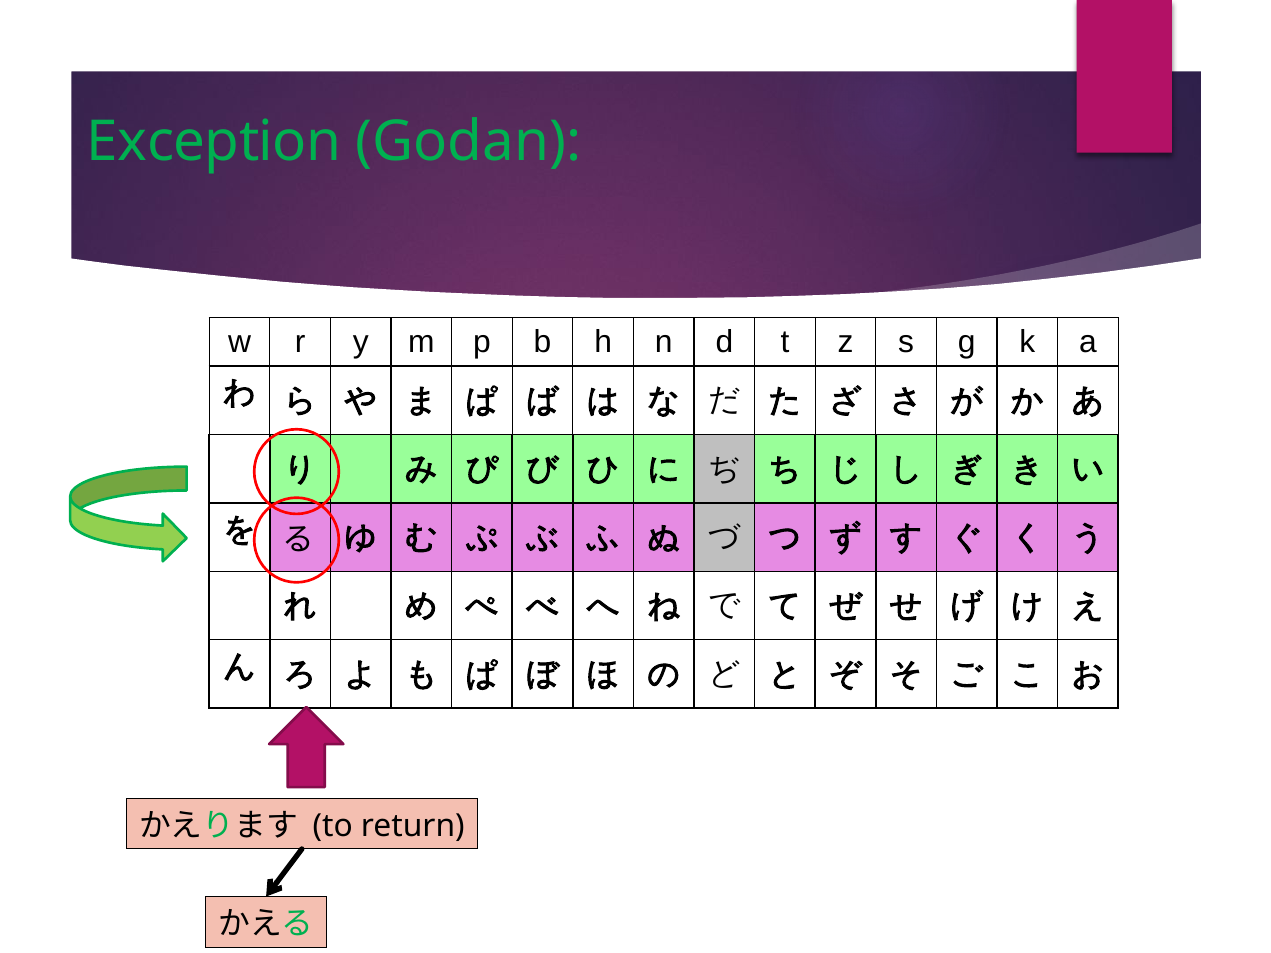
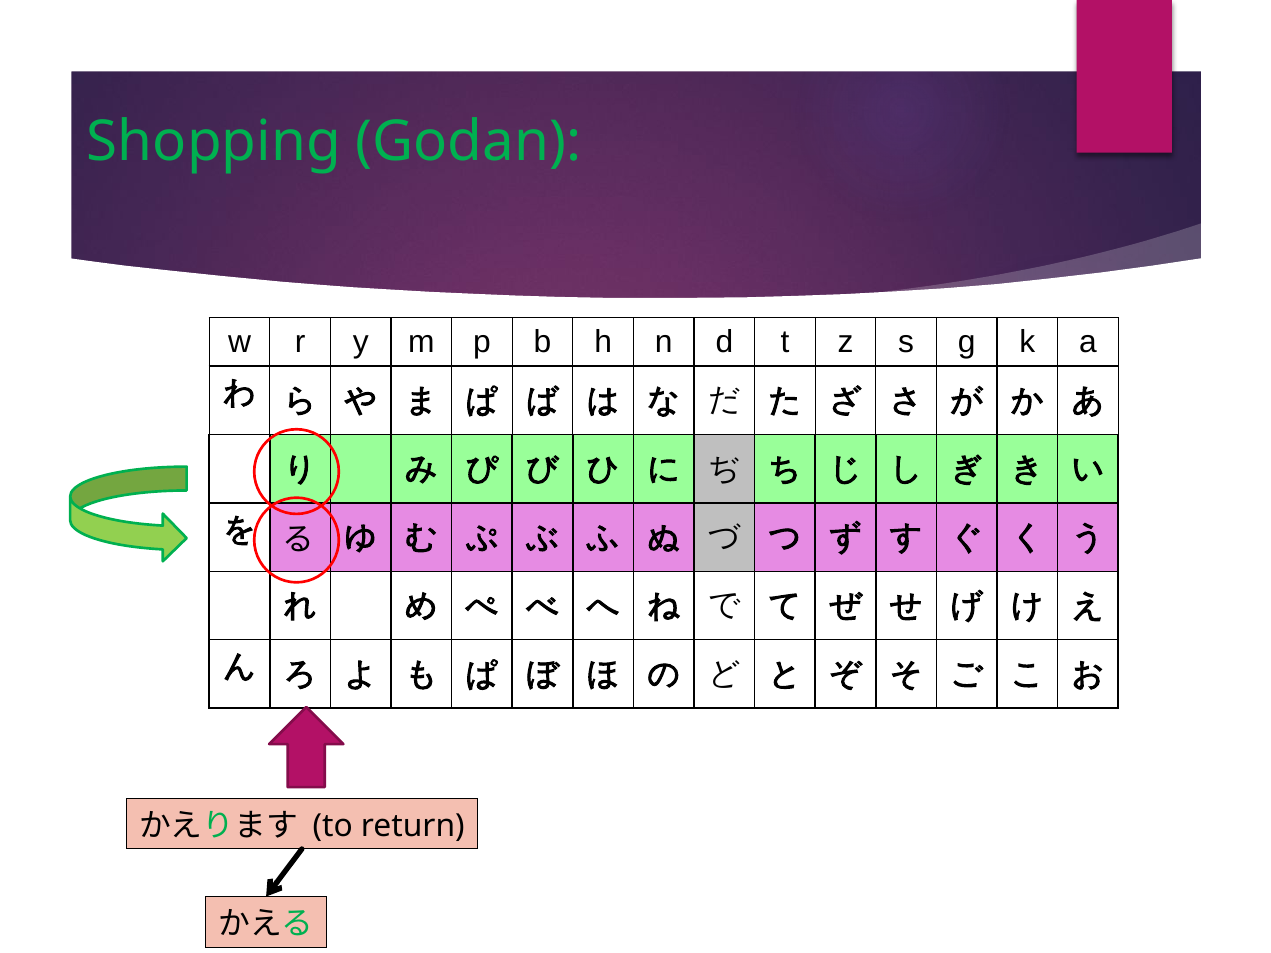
Exception: Exception -> Shopping (214, 142)
